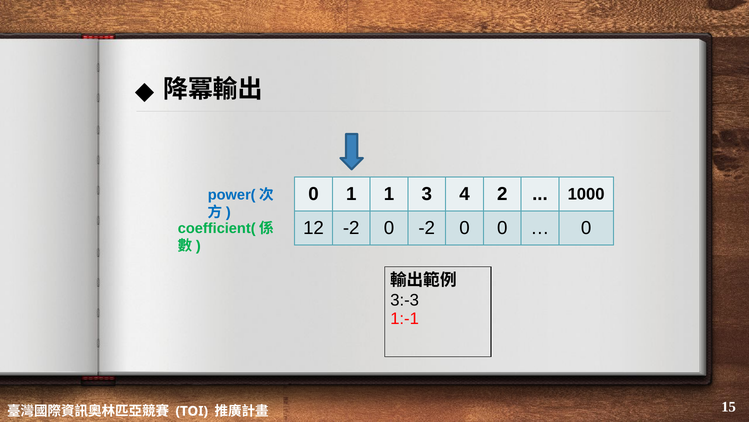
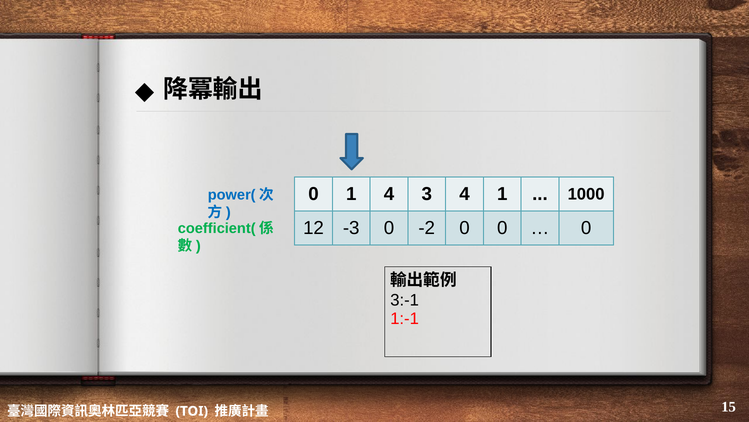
1 1: 1 -> 4 (389, 194)
4 2: 2 -> 1 (502, 194)
12 -2: -2 -> -3 (351, 228)
3:-3: 3:-3 -> 3:-1 (405, 300)
